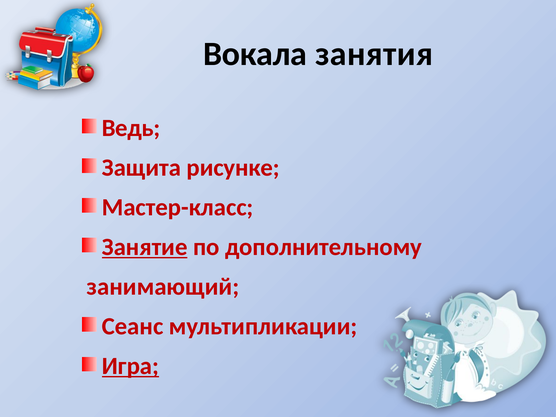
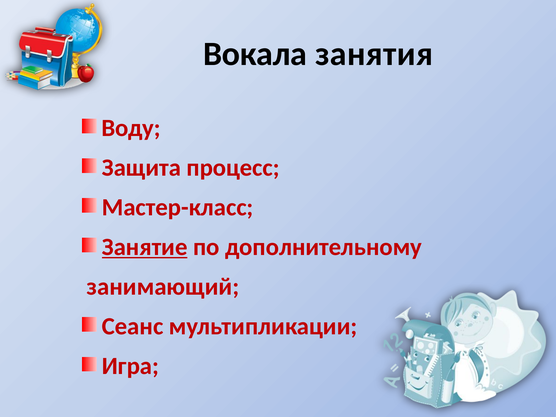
Ведь: Ведь -> Воду (131, 128)
рисунке: рисунке -> процесс (233, 168)
Игра underline: present -> none (130, 366)
